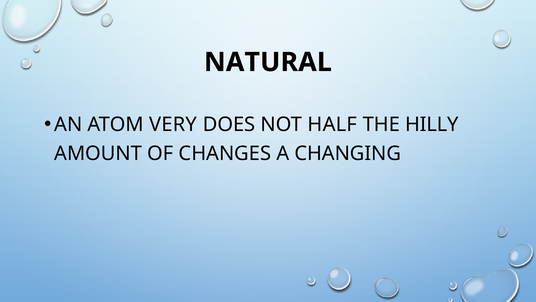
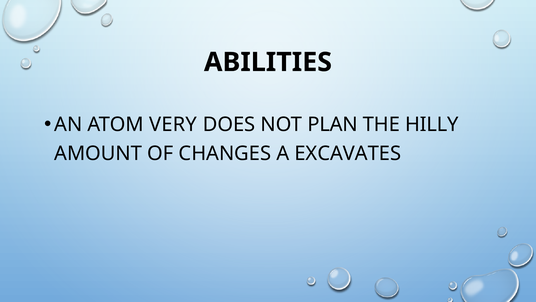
NATURAL: NATURAL -> ABILITIES (268, 62)
HALF: HALF -> PLAN (332, 124)
CHANGING: CHANGING -> EXCAVATES (348, 153)
